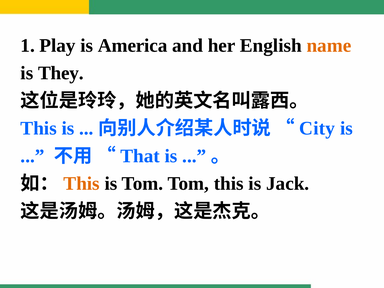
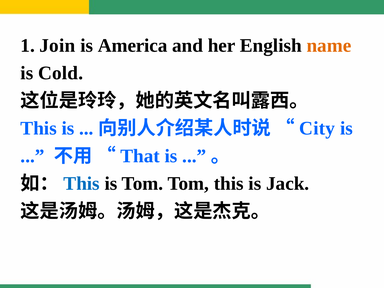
Play: Play -> Join (57, 45)
They: They -> Cold (61, 73)
This colour: orange -> blue (82, 184)
